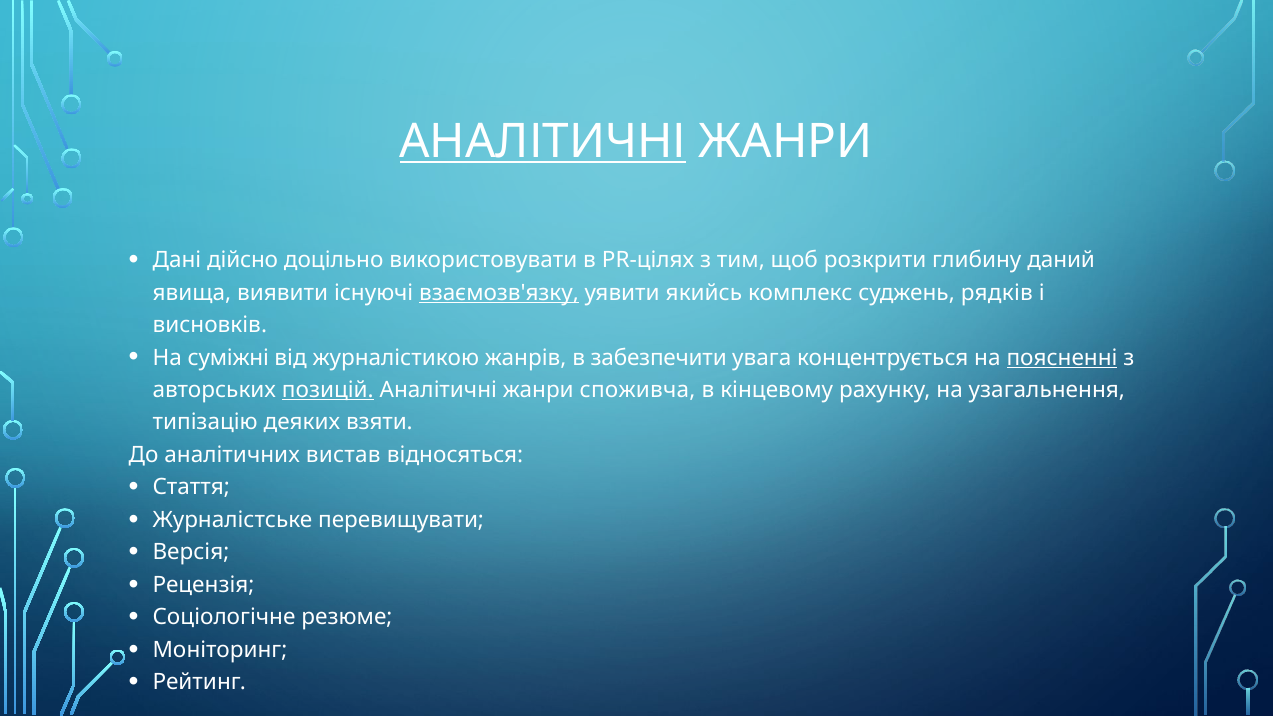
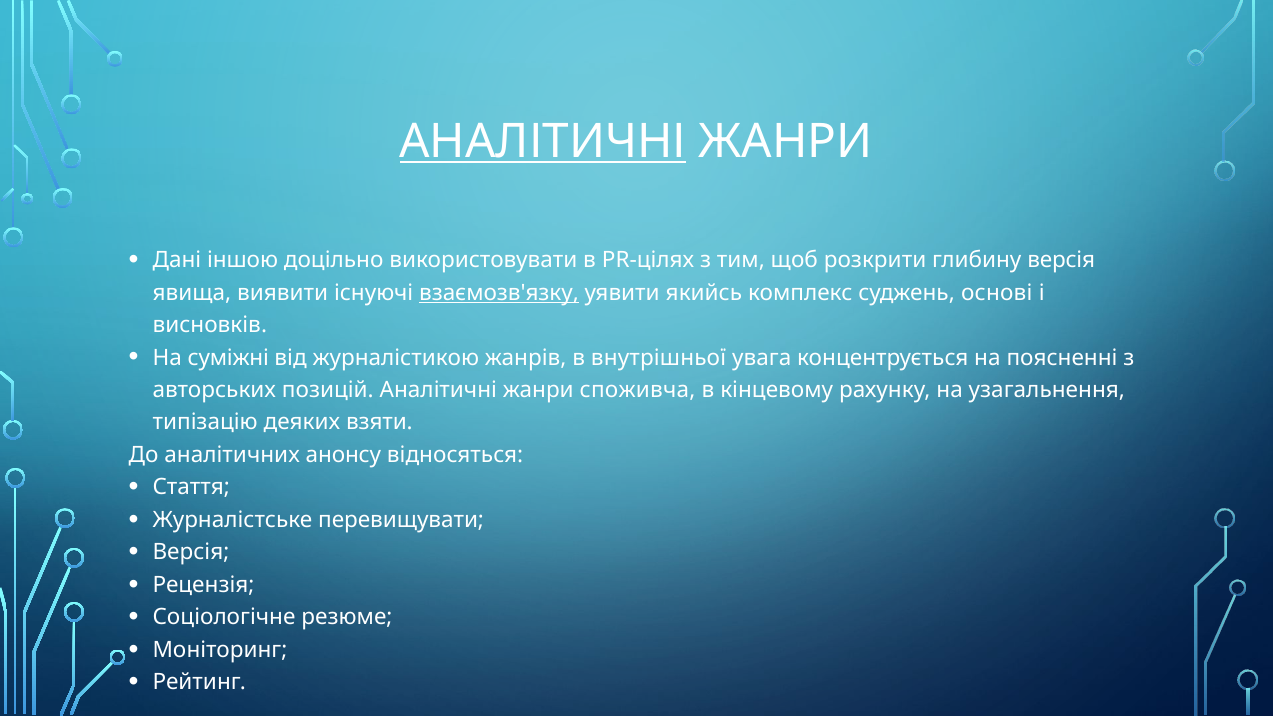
дійсно: дійсно -> іншою (243, 260)
глибину даний: даний -> версія (1061, 260)
рядків: рядків -> основі (997, 293)
забезпечити: забезпечити -> внутрішньої (659, 358)
поясненні underline: present -> none (1062, 358)
позицій underline: present -> none (328, 390)
вистав: вистав -> анонсу (343, 455)
